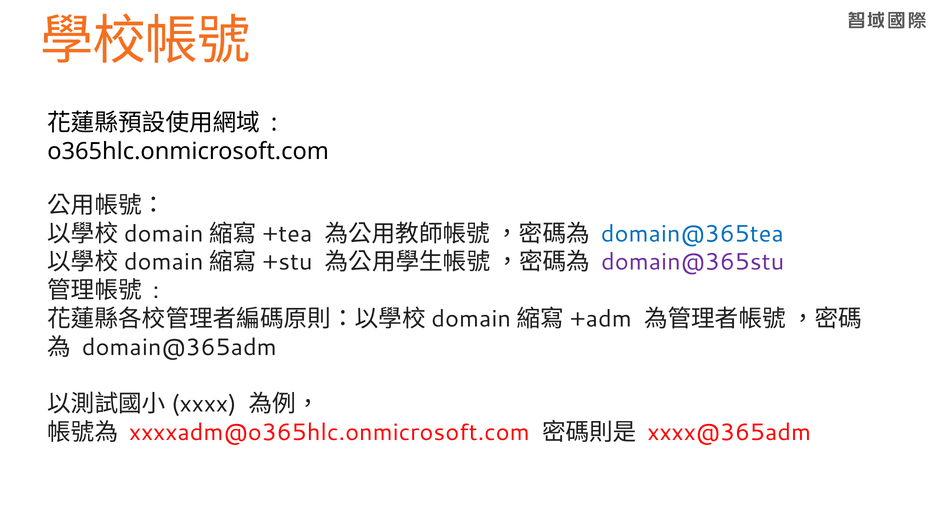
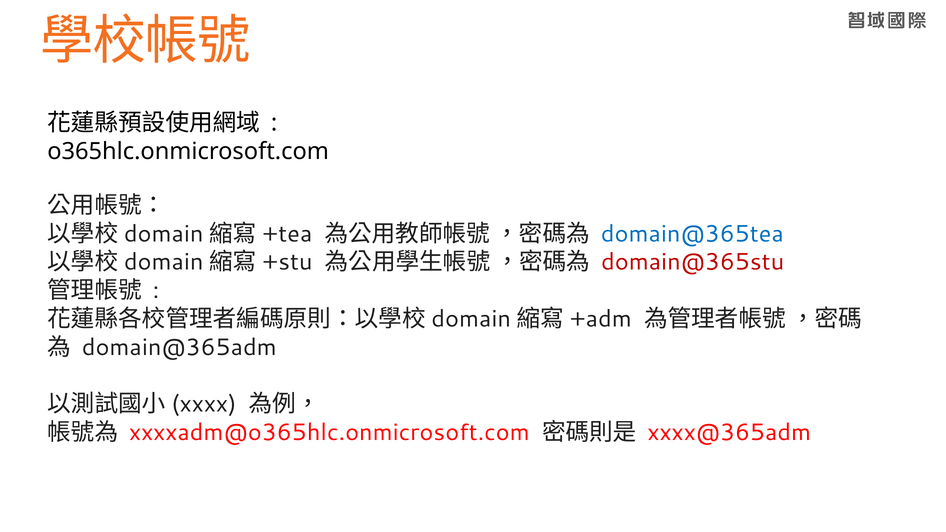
domain@365stu colour: purple -> red (693, 262)
